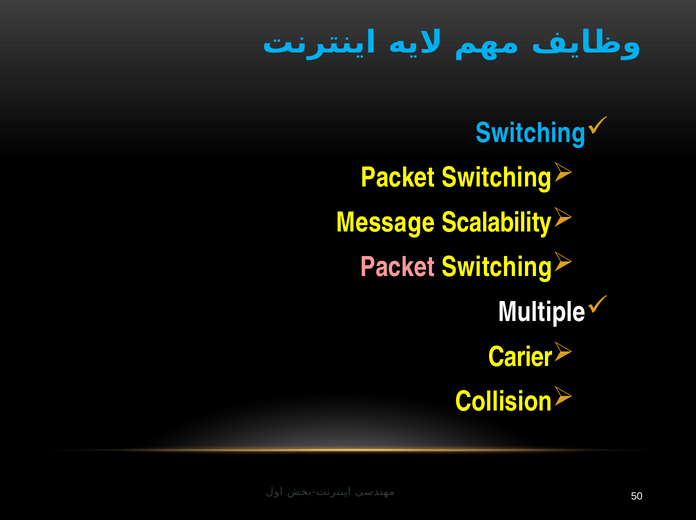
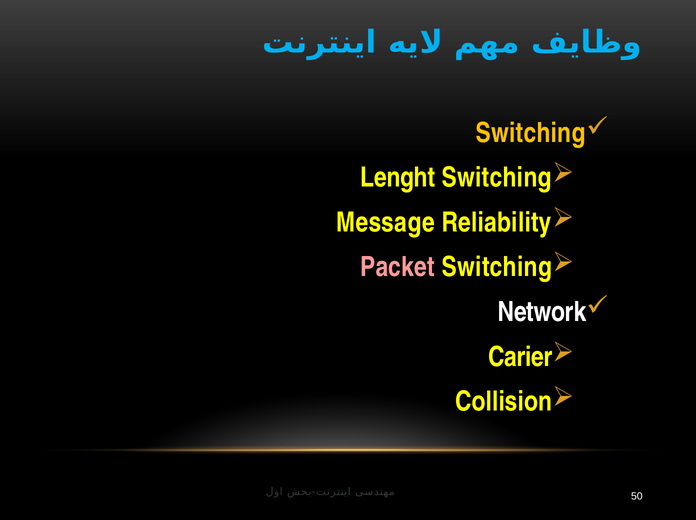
Switching colour: light blue -> yellow (531, 133)
Packet: Packet -> Lenght (398, 178)
Scalability: Scalability -> Reliability (497, 223)
Multiple: Multiple -> Network (542, 312)
